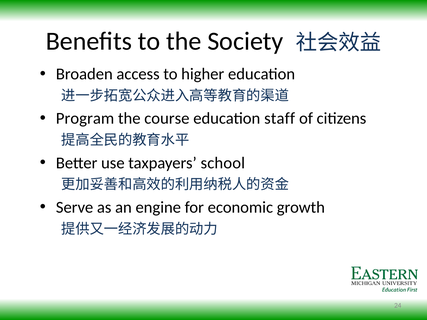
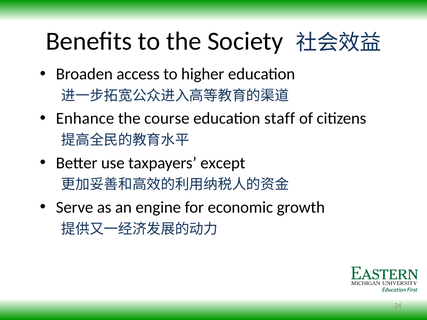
Program: Program -> Enhance (85, 119)
school: school -> except (223, 163)
